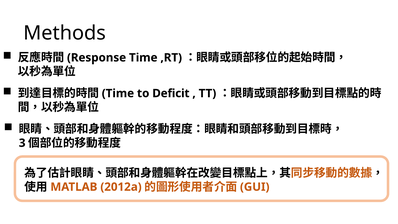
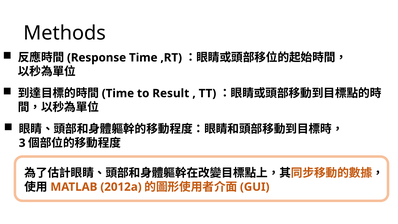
Deficit: Deficit -> Result (171, 93)
